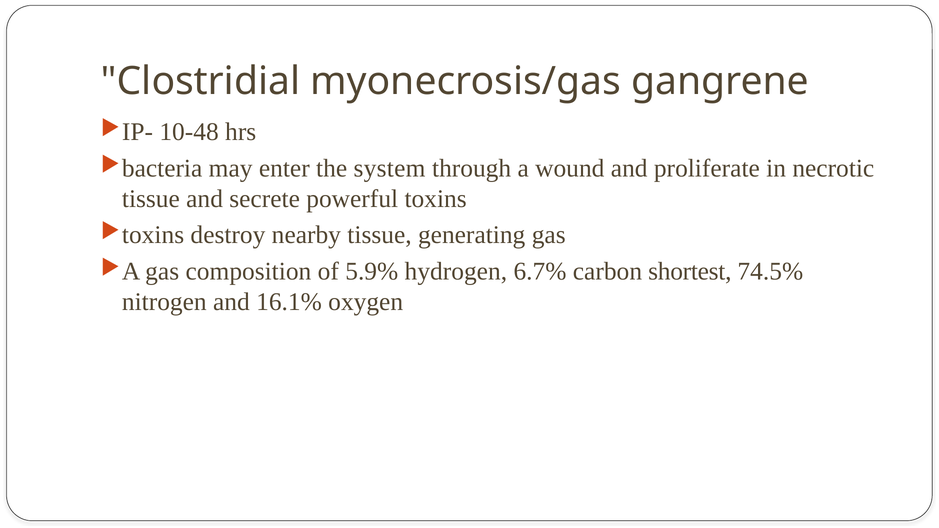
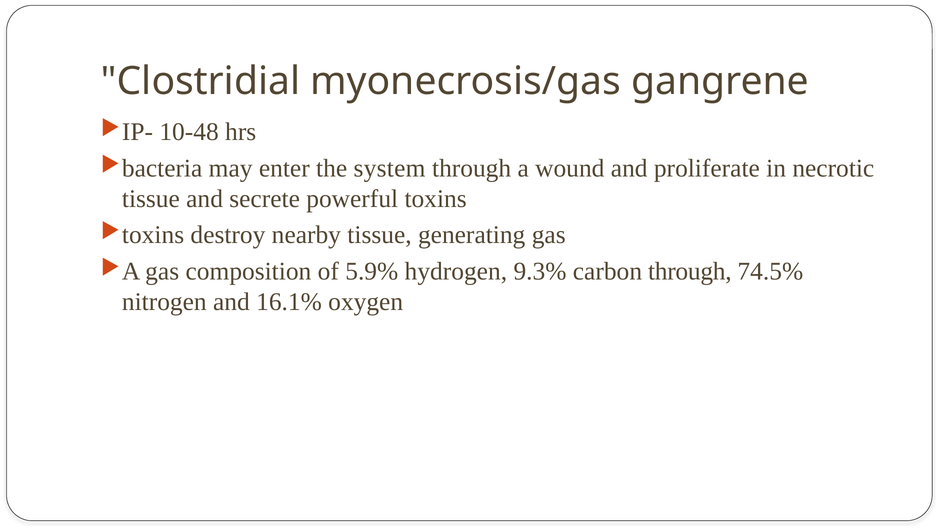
6.7%: 6.7% -> 9.3% (540, 271)
carbon shortest: shortest -> through (690, 271)
